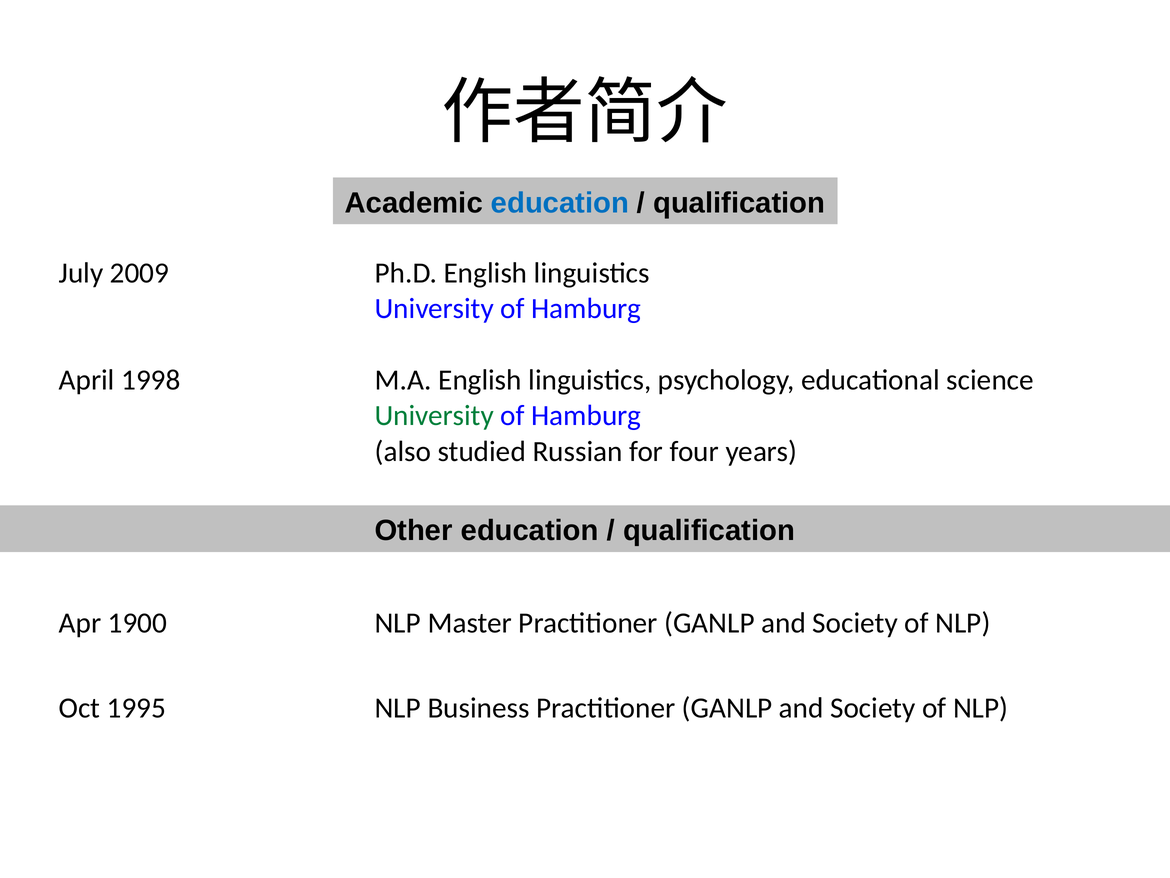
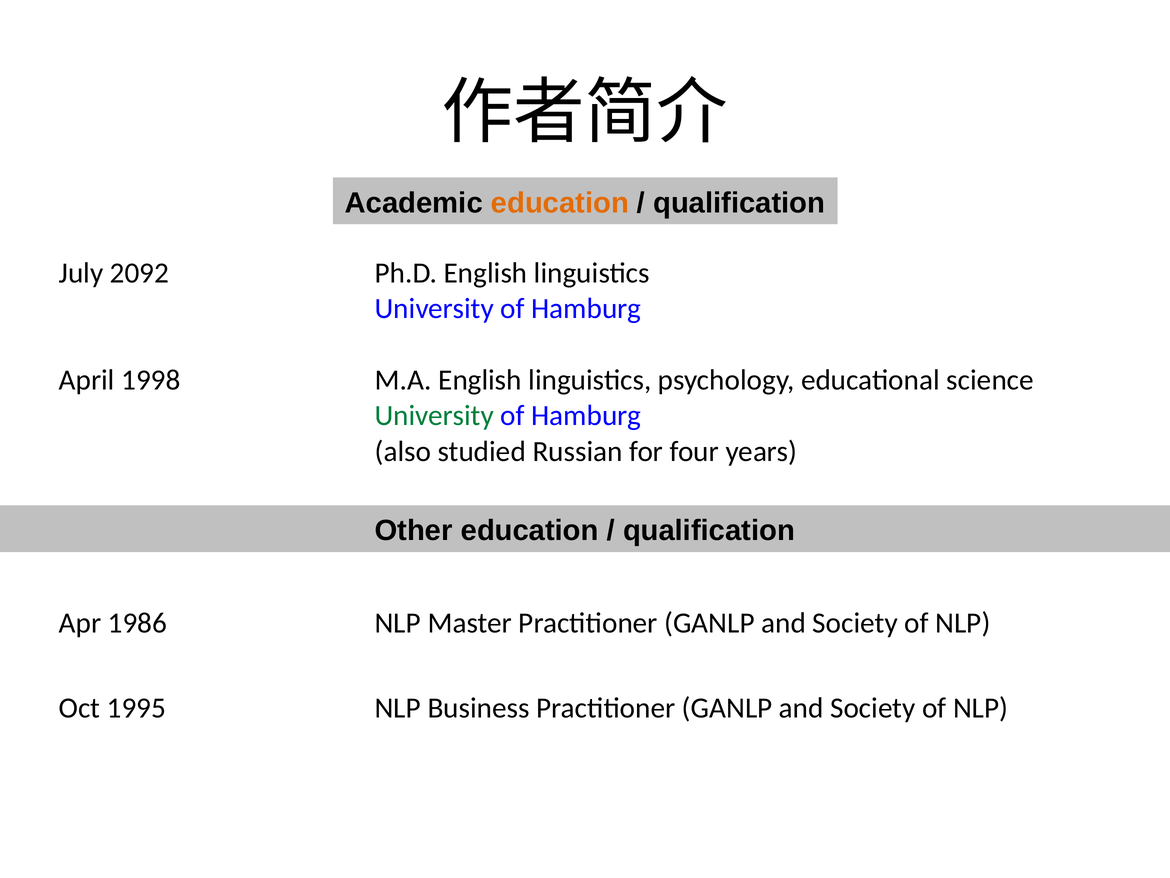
education colour: blue -> orange (560, 203)
2009: 2009 -> 2092 (139, 273)
1900: 1900 -> 1986 (137, 623)
